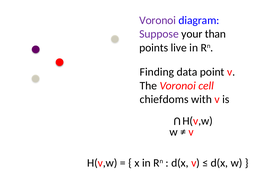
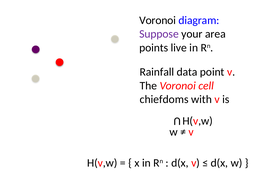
Voronoi colour: purple -> black (158, 20)
than: than -> area (215, 34)
Finding: Finding -> Rainfall (157, 72)
